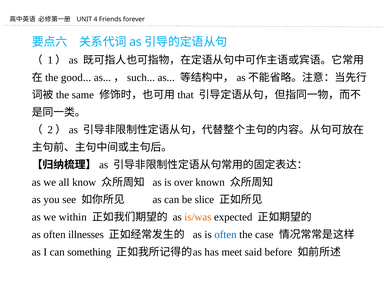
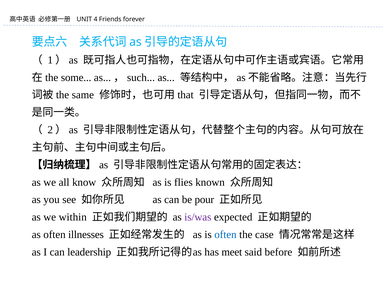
good: good -> some (76, 77)
over: over -> flies (183, 182)
slice: slice -> pour (204, 200)
is/was colour: orange -> purple (198, 217)
something: something -> leadership (89, 252)
